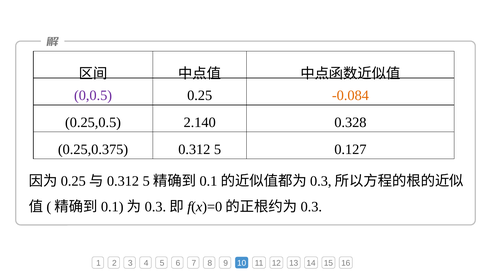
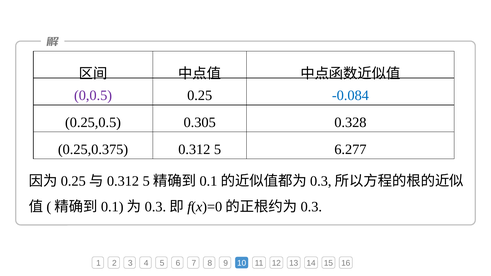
-0.084 colour: orange -> blue (350, 96)
2.140: 2.140 -> 0.305 (200, 123)
0.127: 0.127 -> 6.277 (350, 150)
